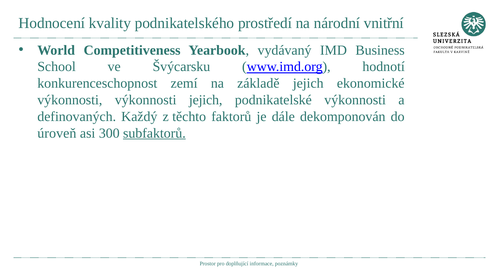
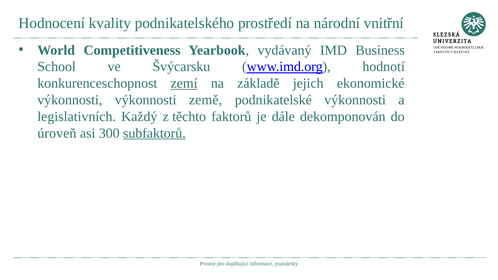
zemí underline: none -> present (184, 83)
výkonnosti jejich: jejich -> země (206, 100)
definovaných: definovaných -> legislativních (77, 117)
